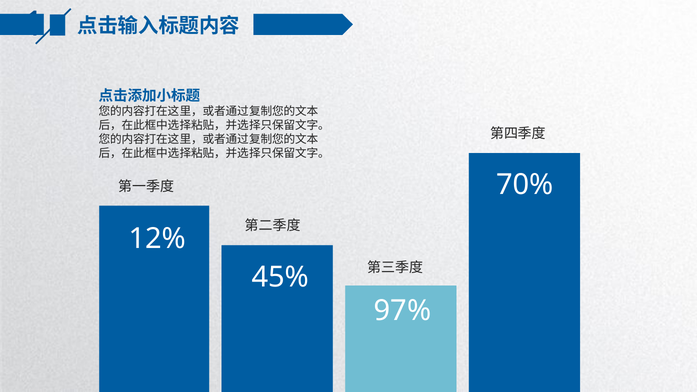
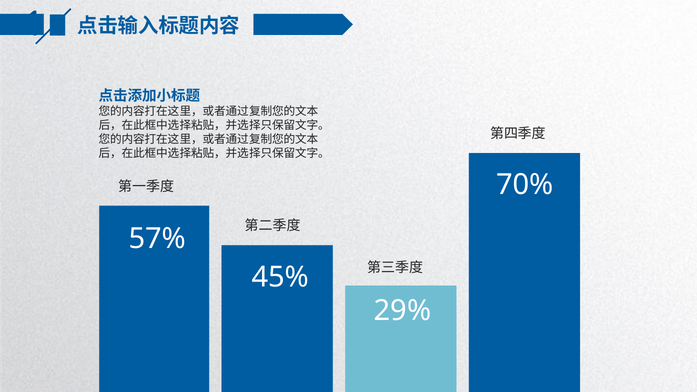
12%: 12% -> 57% (157, 239)
97%: 97% -> 29% (403, 311)
